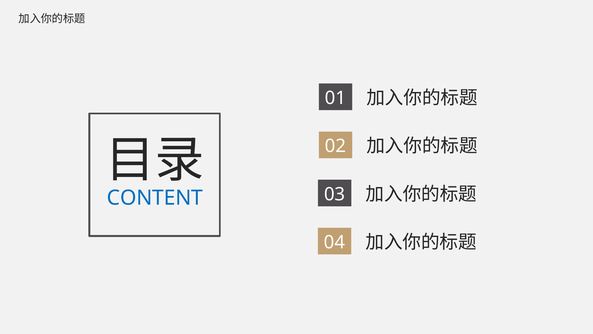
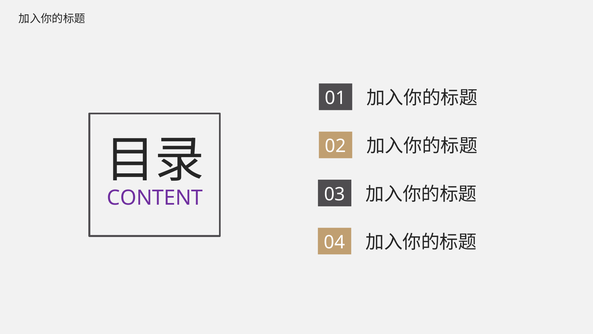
CONTENT colour: blue -> purple (155, 198)
